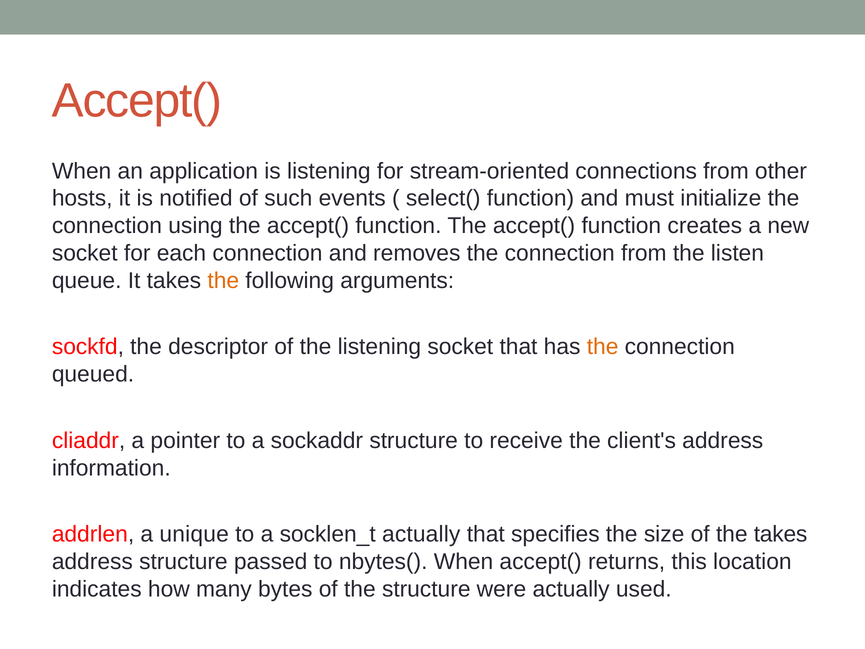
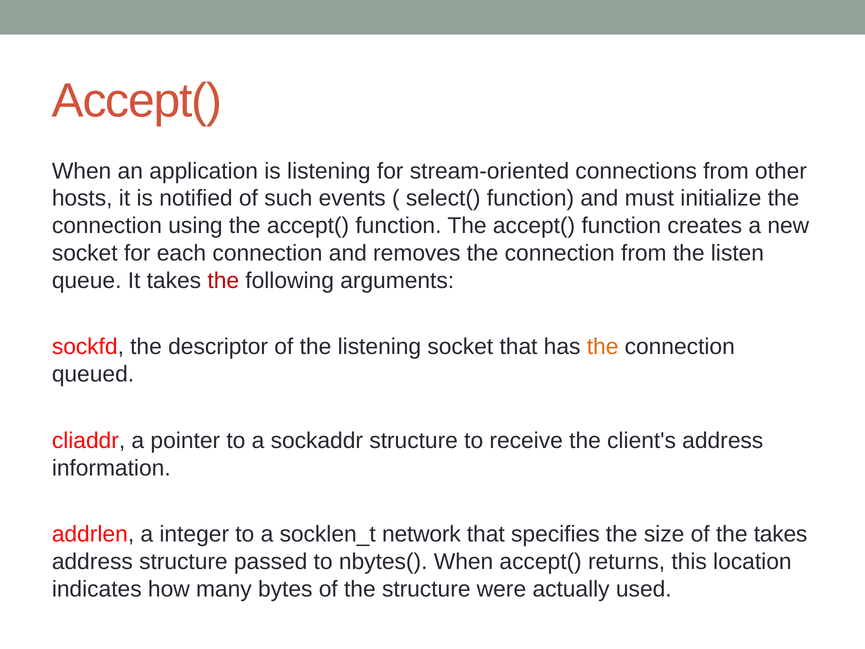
the colour: orange -> red (223, 281)
unique: unique -> integer (194, 534)
socklen_t actually: actually -> network (421, 534)
